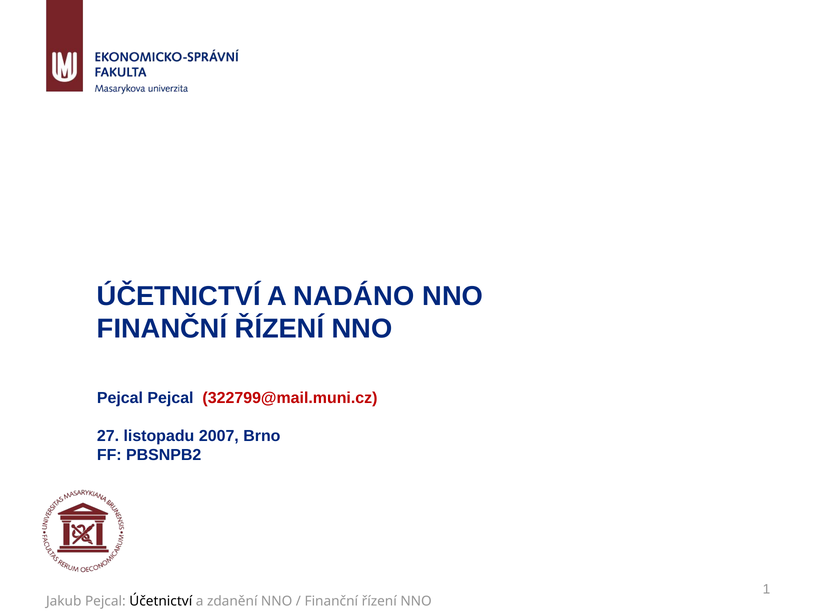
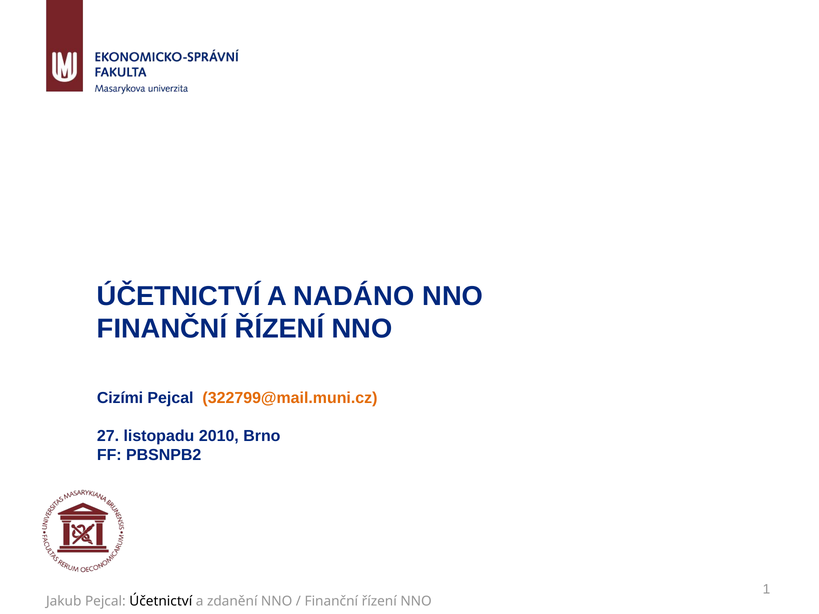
Pejcal: Pejcal -> Cizími (120, 398)
322799@mail.muni.cz colour: red -> orange (290, 398)
2007: 2007 -> 2010 (219, 436)
